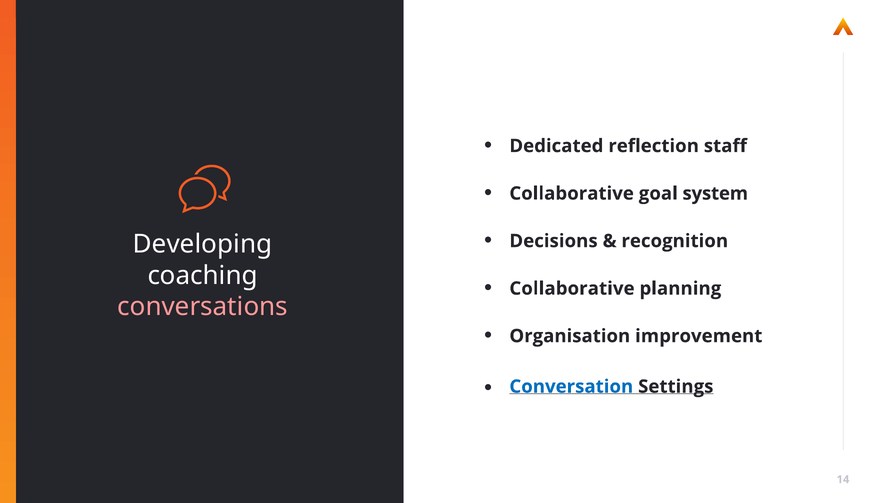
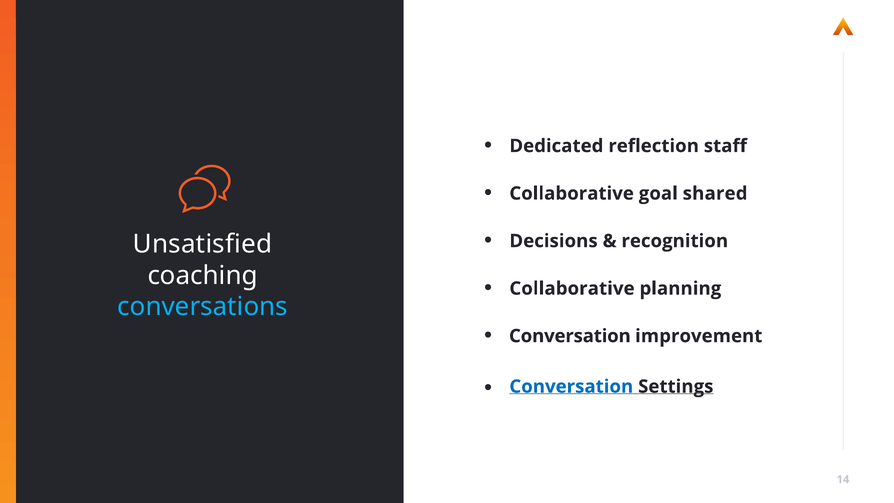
system: system -> shared (715, 193)
Developing: Developing -> Unsatisfied (203, 244)
conversations colour: pink -> light blue (203, 307)
Organisation: Organisation -> Conversation (570, 336)
